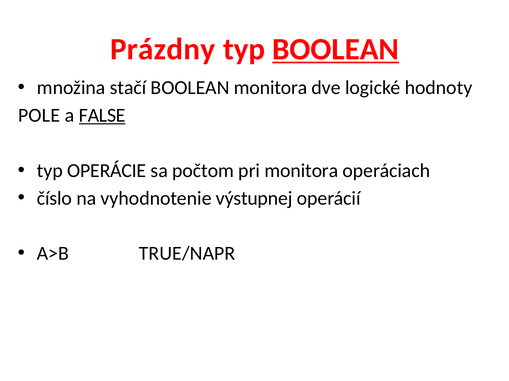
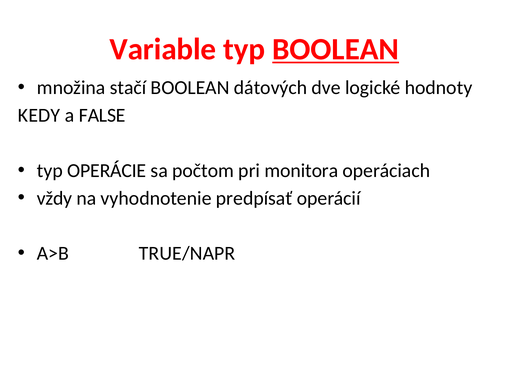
Prázdny: Prázdny -> Variable (163, 49)
BOOLEAN monitora: monitora -> dátových (271, 88)
POLE: POLE -> KEDY (39, 116)
FALSE underline: present -> none (102, 116)
číslo: číslo -> vždy (55, 199)
výstupnej: výstupnej -> predpísať (254, 199)
